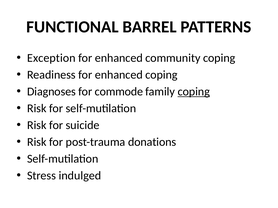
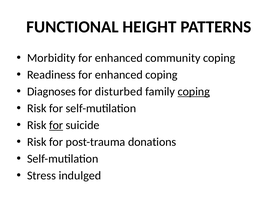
BARREL: BARREL -> HEIGHT (149, 27)
Exception: Exception -> Morbidity (51, 58)
commode: commode -> disturbed (119, 92)
for underline: none -> present (56, 125)
